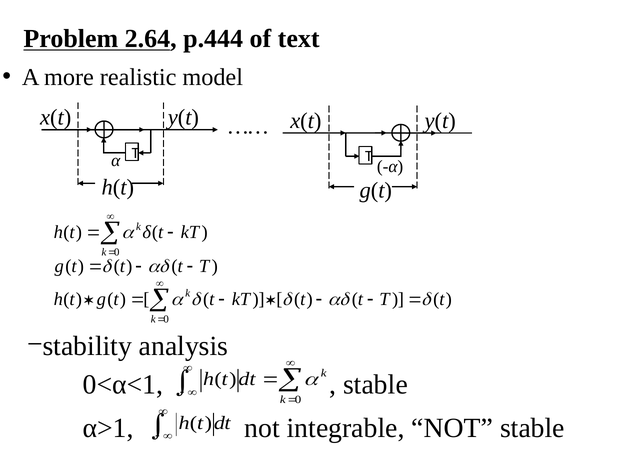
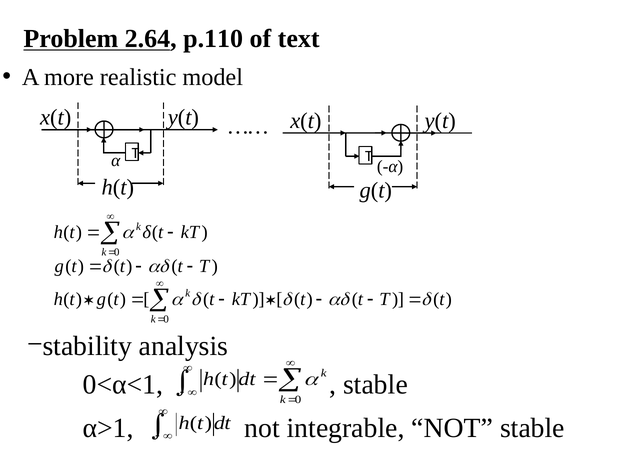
p.444: p.444 -> p.110 (213, 39)
